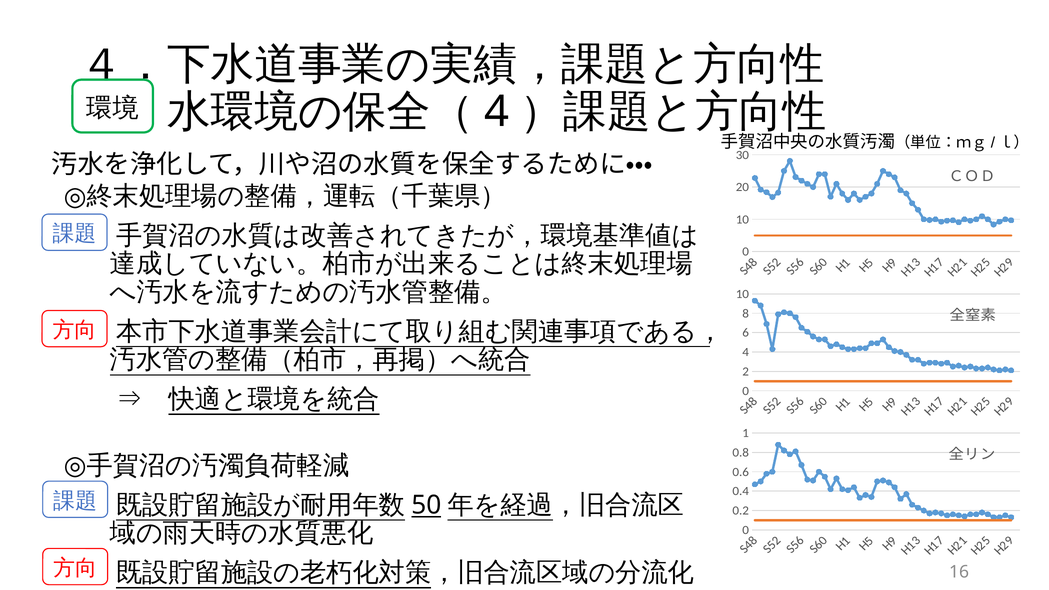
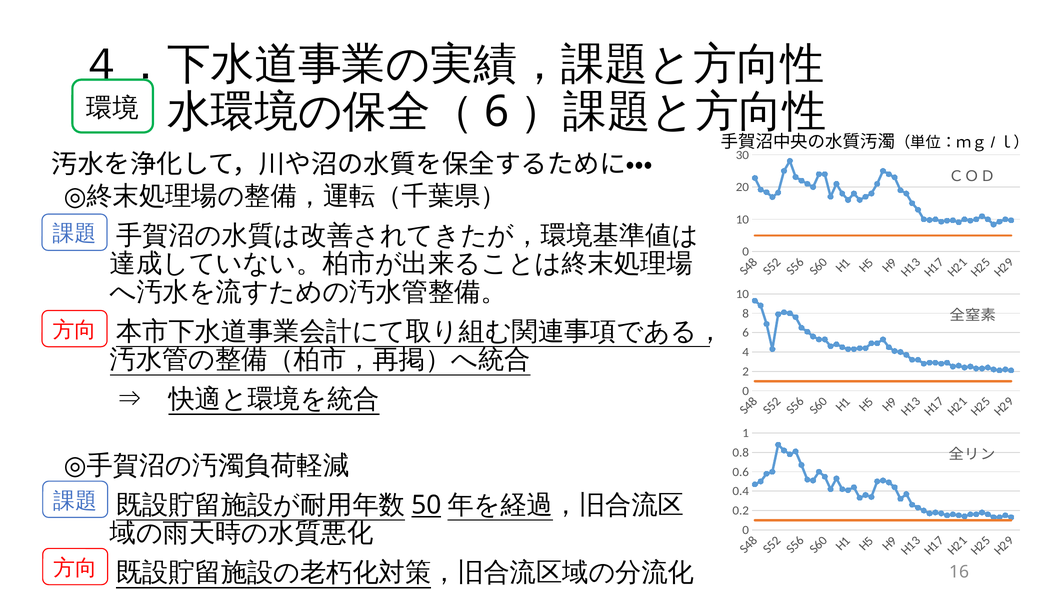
4: 4 -> 6 (497, 112)
